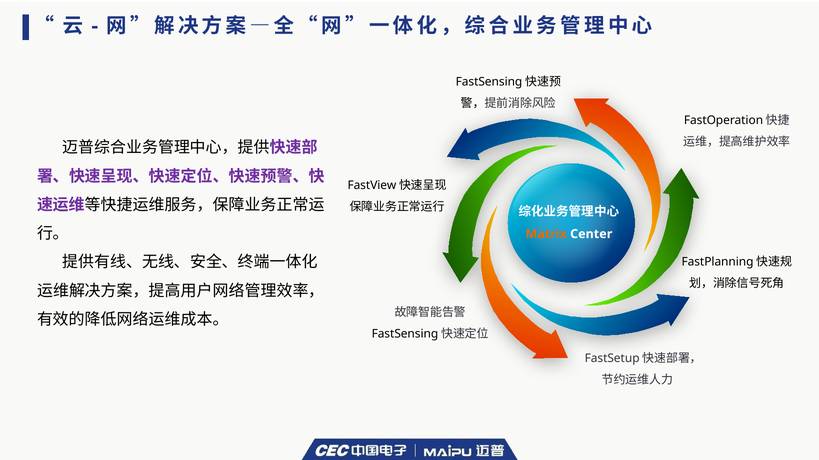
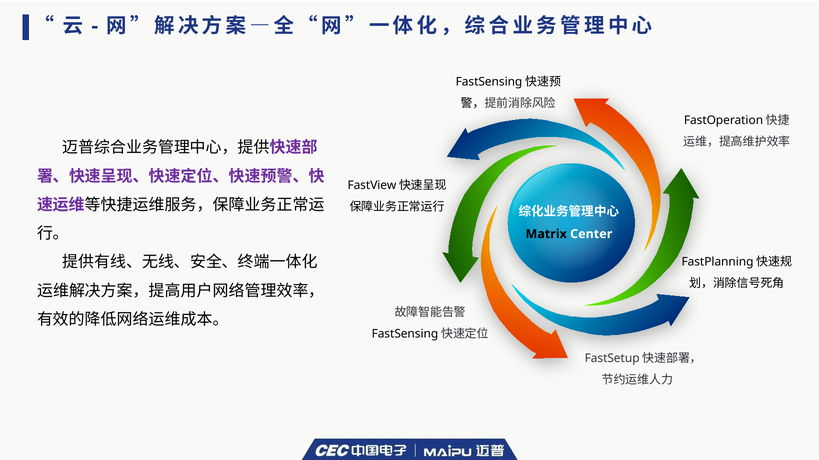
Matrix colour: orange -> black (546, 234)
